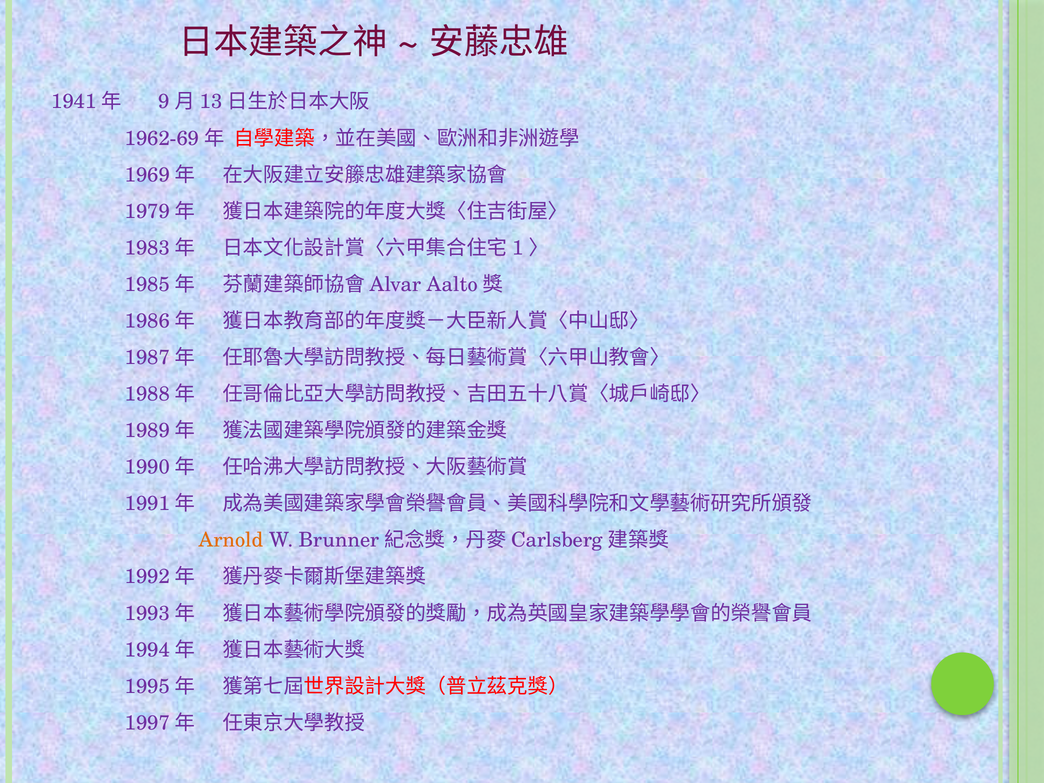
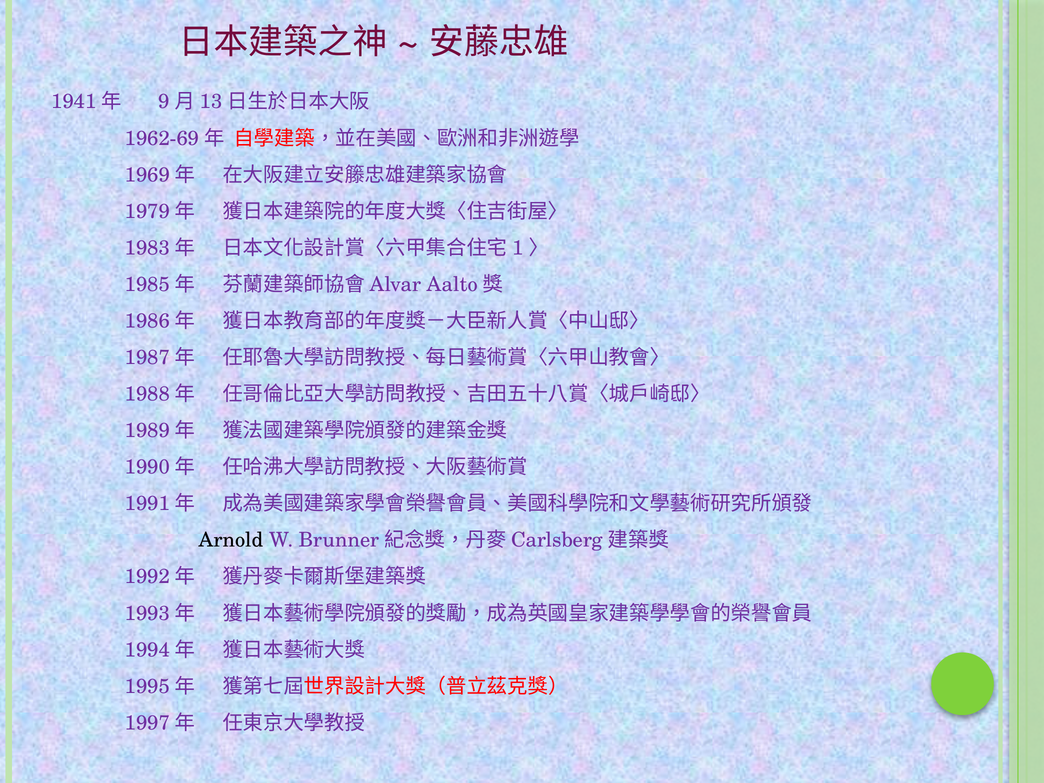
Arnold colour: orange -> black (231, 540)
